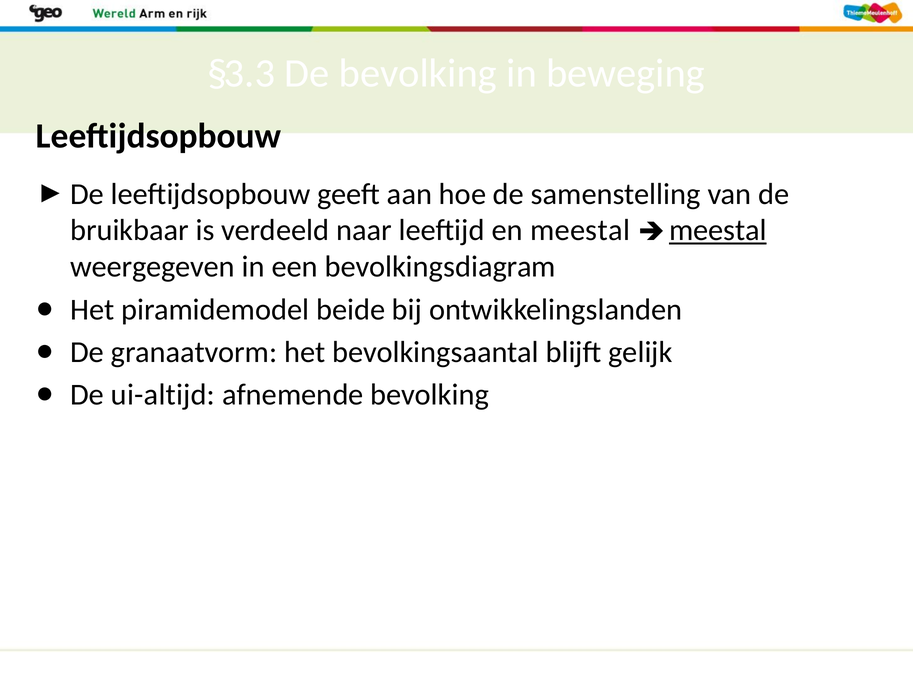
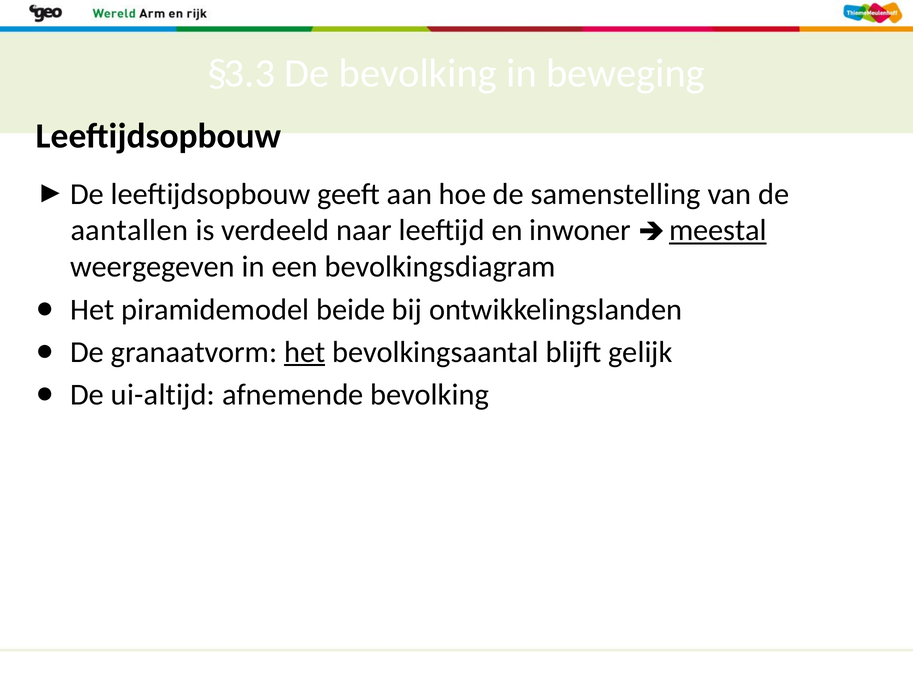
bruikbaar: bruikbaar -> aantallen (129, 231)
en meestal: meestal -> inwoner (580, 231)
het underline: none -> present (305, 352)
